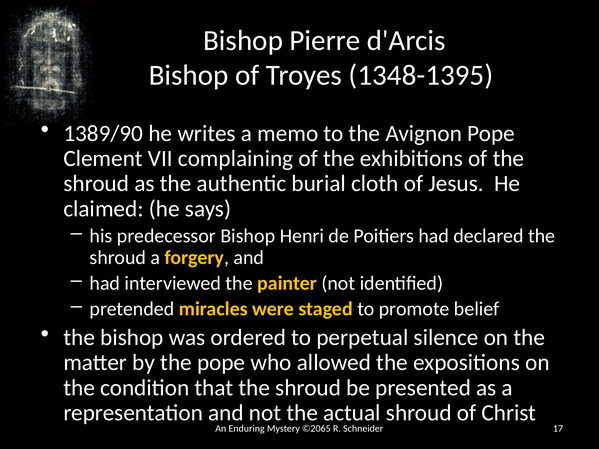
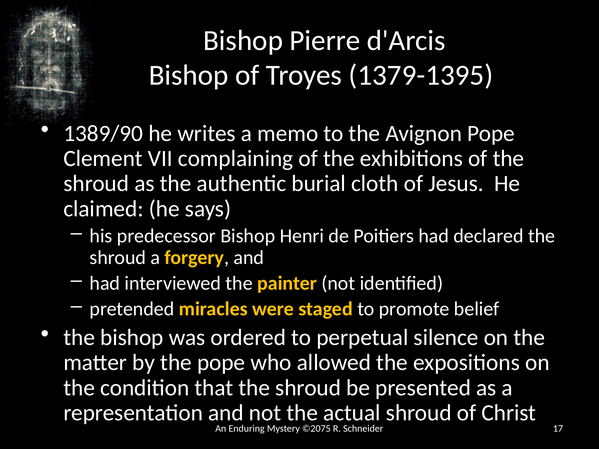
1348-1395: 1348-1395 -> 1379-1395 (421, 75)
©2065: ©2065 -> ©2075 (316, 429)
